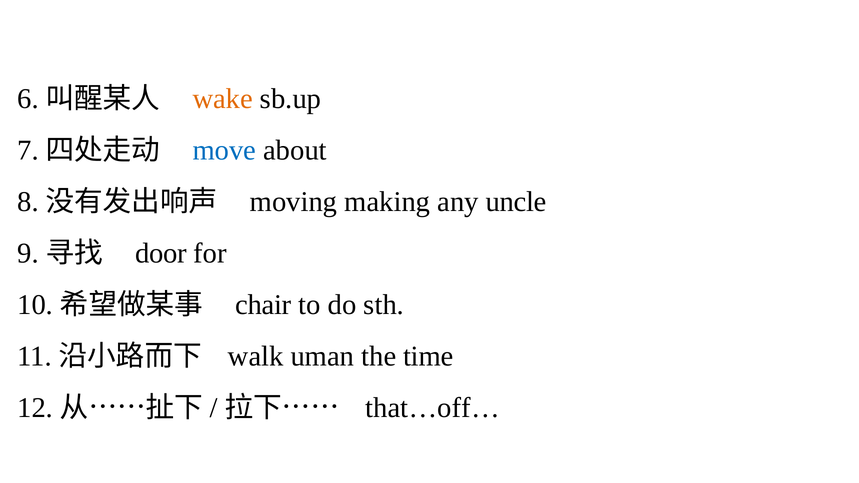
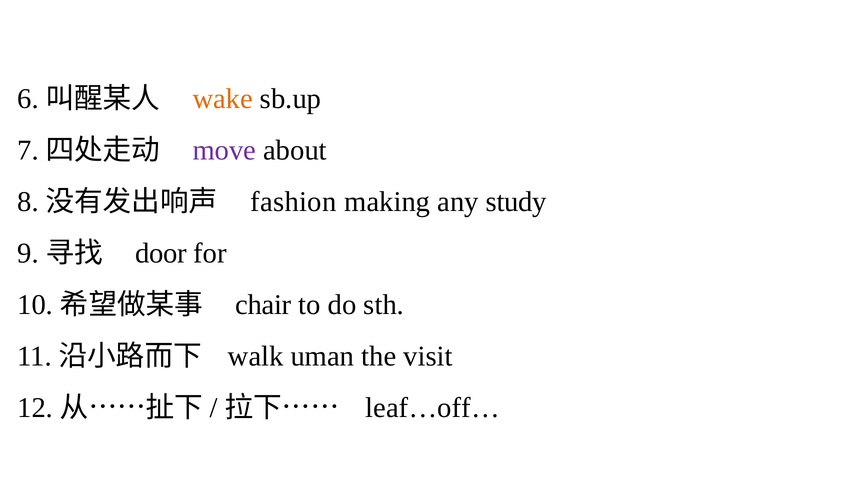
move colour: blue -> purple (224, 150)
moving: moving -> fashion (293, 202)
uncle: uncle -> study (516, 202)
time: time -> visit (428, 356)
that…off…: that…off… -> leaf…off… (432, 408)
